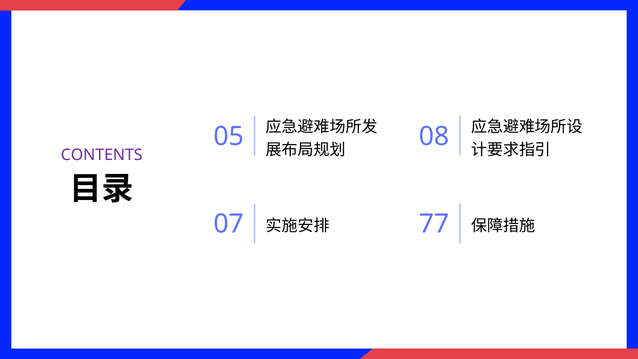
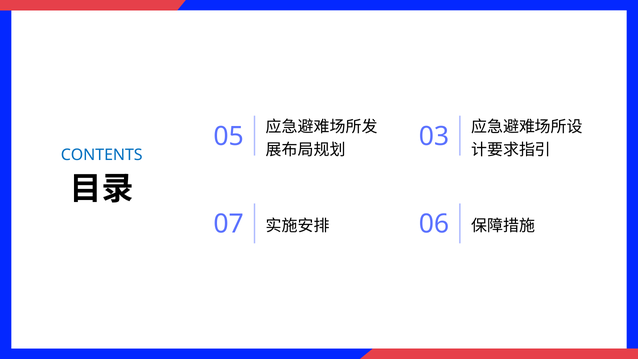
08: 08 -> 03 (434, 136)
CONTENTS colour: purple -> blue (102, 155)
77: 77 -> 06 (434, 224)
